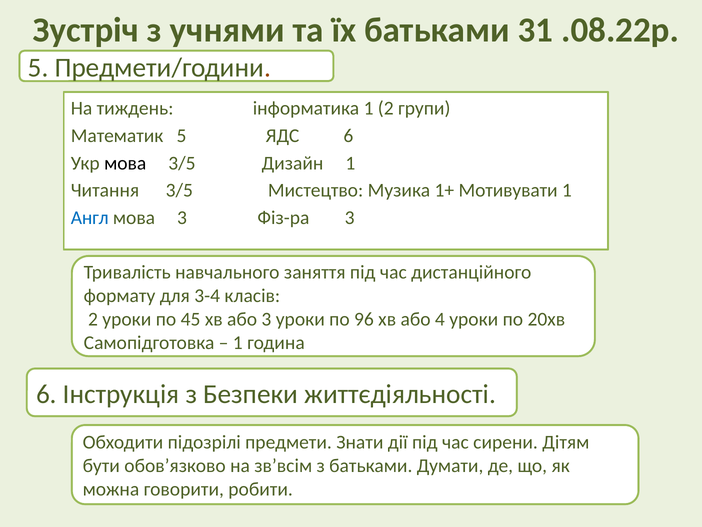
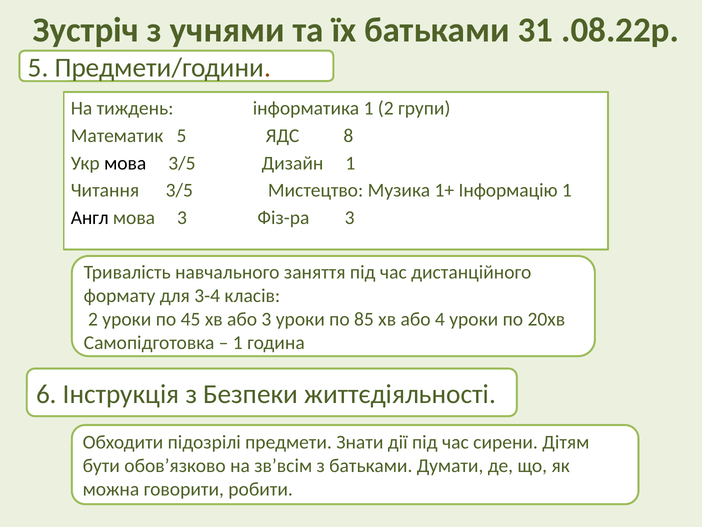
ЯДС 6: 6 -> 8 (348, 136)
Мотивувати: Мотивувати -> Інформацію (508, 190)
Англ colour: blue -> black (90, 218)
96: 96 -> 85 (364, 319)
